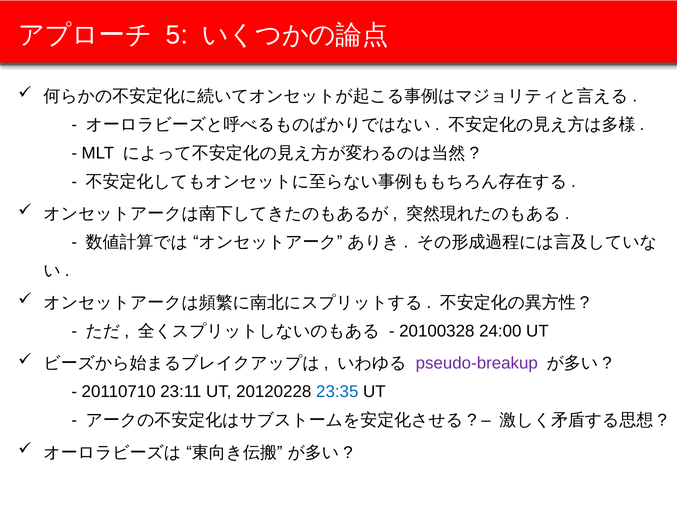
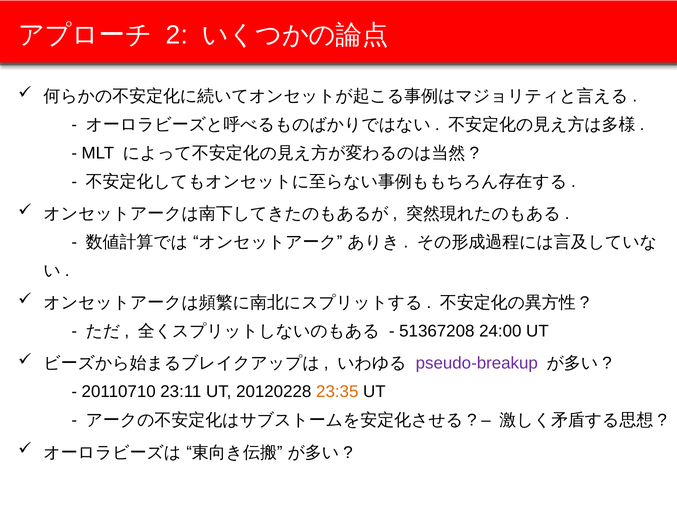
5: 5 -> 2 (177, 35)
20100328: 20100328 -> 51367208 (437, 331)
23:35 colour: blue -> orange (337, 392)
